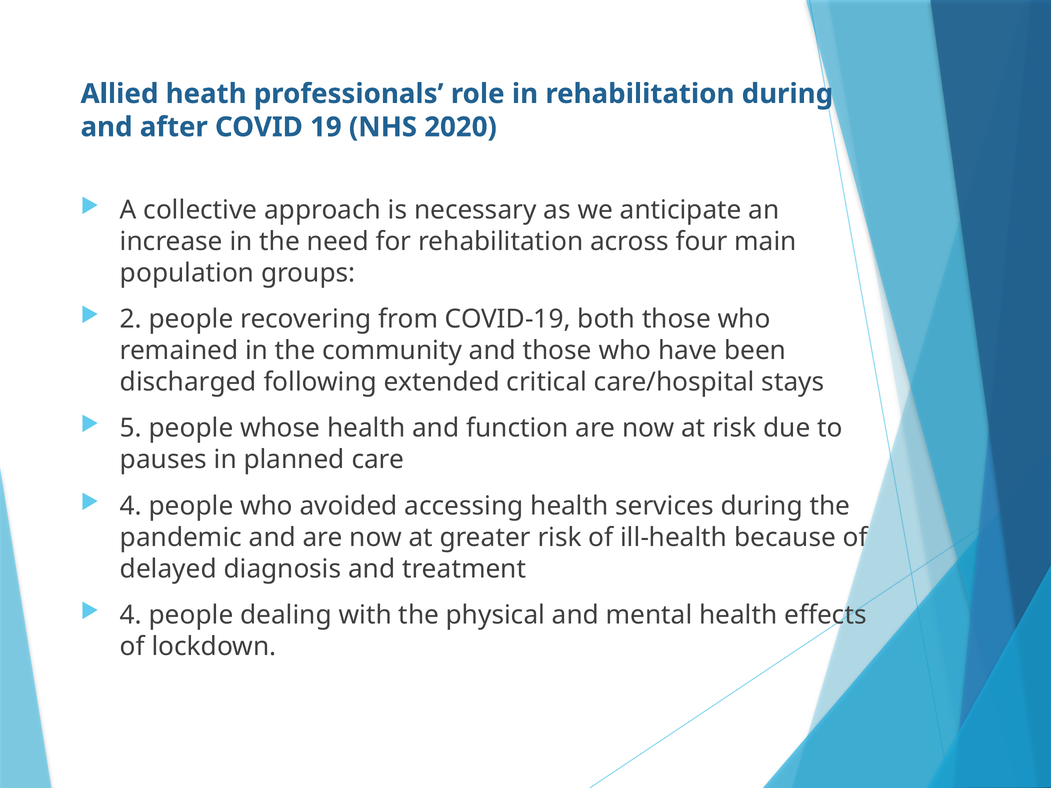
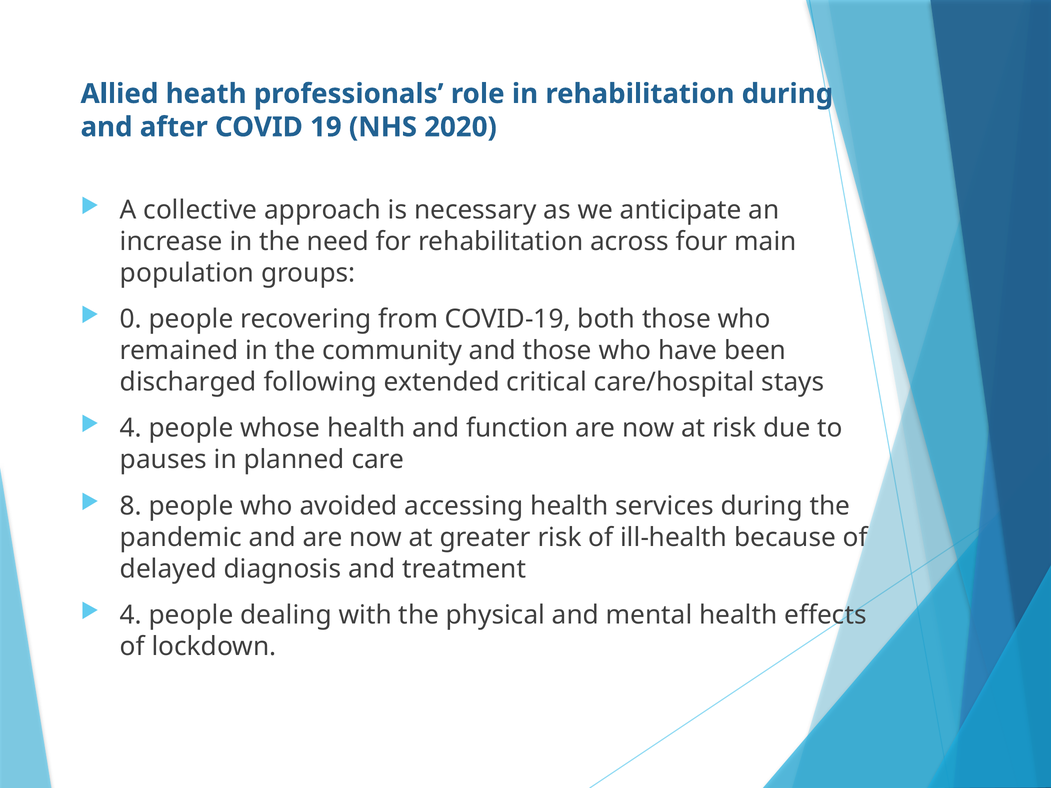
2: 2 -> 0 (131, 319)
5: 5 -> 4 (131, 428)
4: 4 -> 8 (131, 506)
